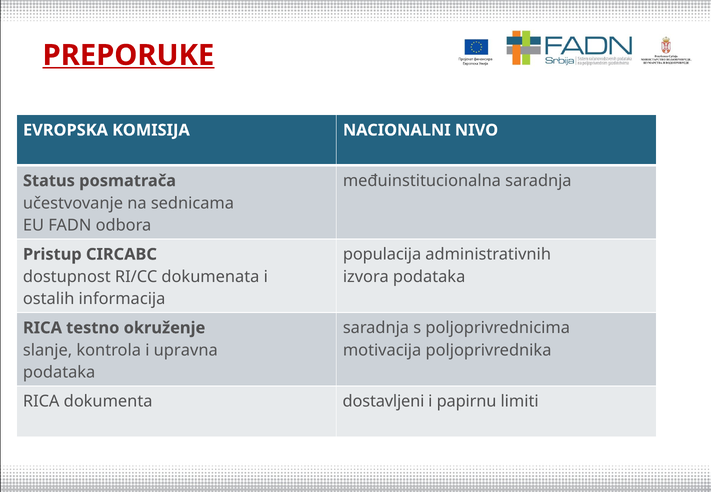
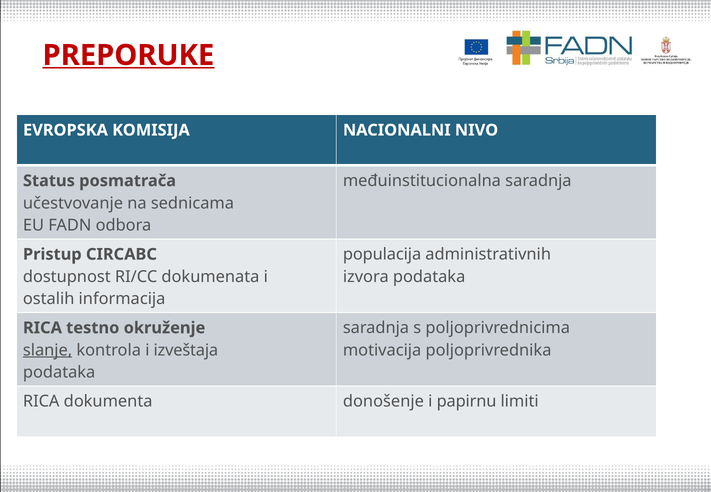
slanje underline: none -> present (48, 350)
upravna: upravna -> izveštaja (186, 350)
dostavljeni: dostavljeni -> donošenje (383, 402)
